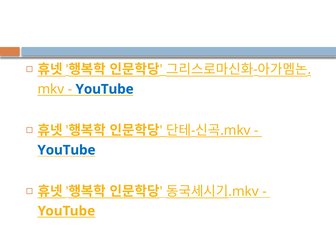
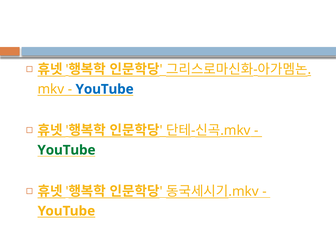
YouTube colour: blue -> green (66, 150)
